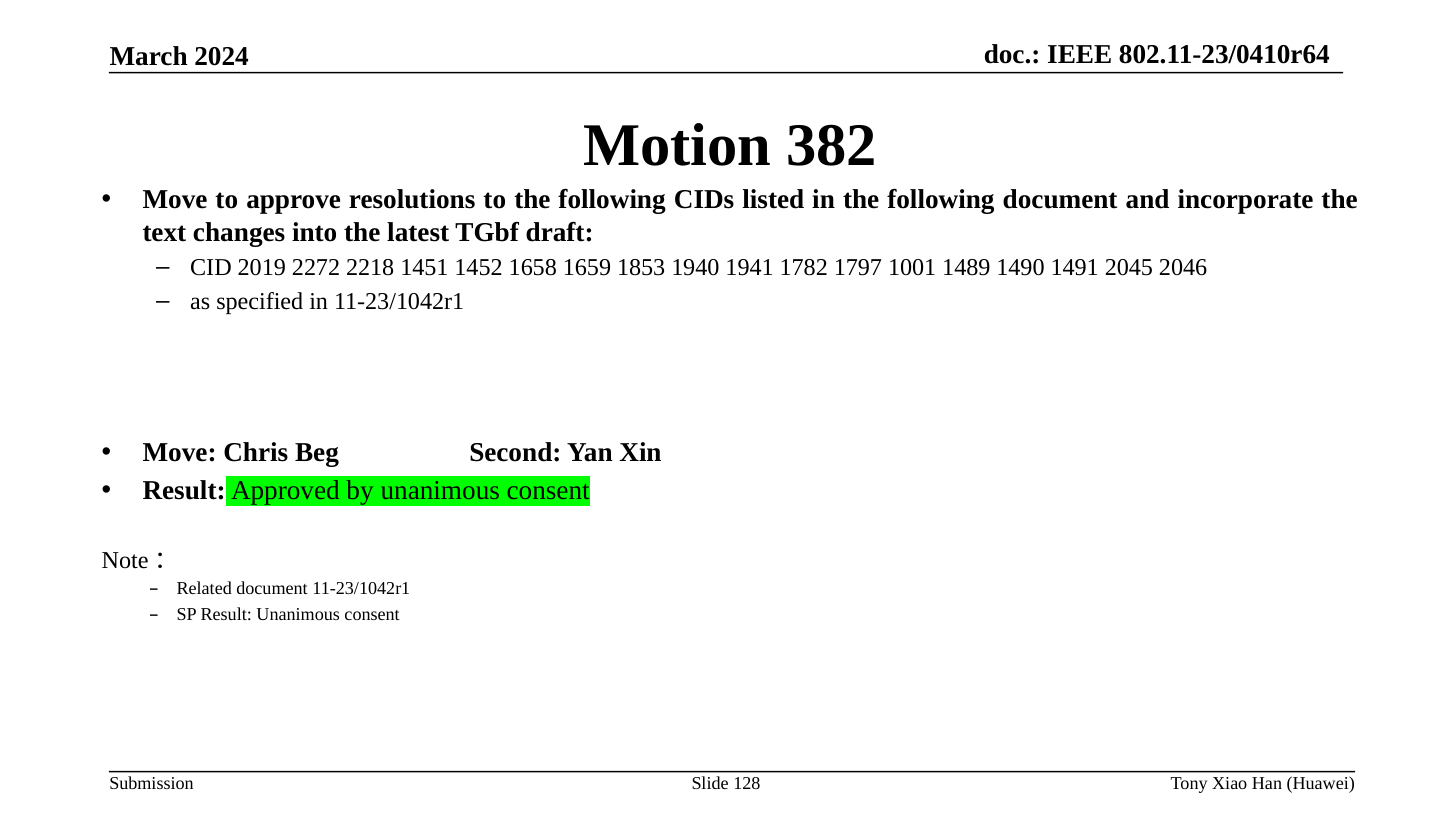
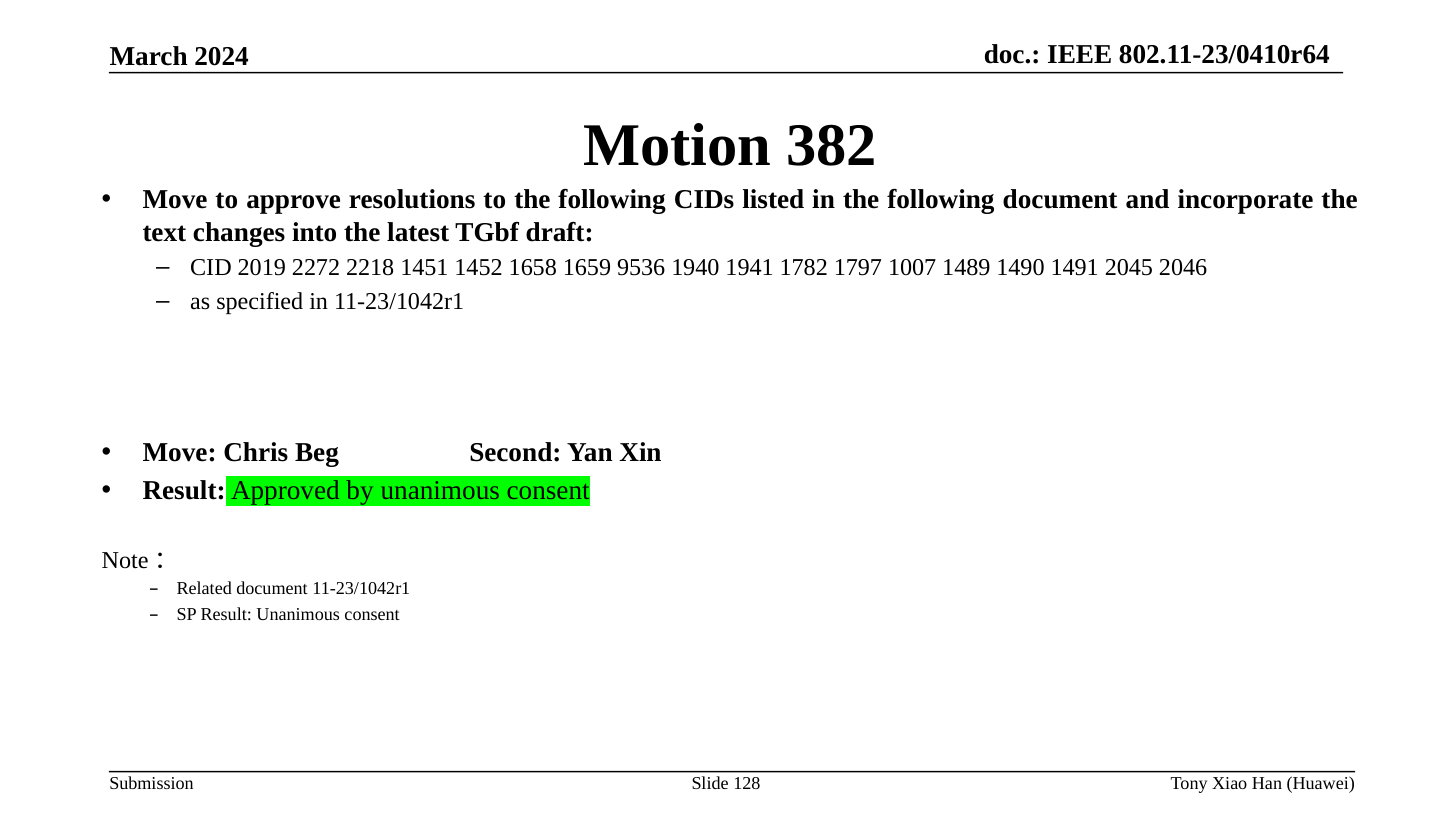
1853: 1853 -> 9536 (641, 268)
1001: 1001 -> 1007 (912, 268)
